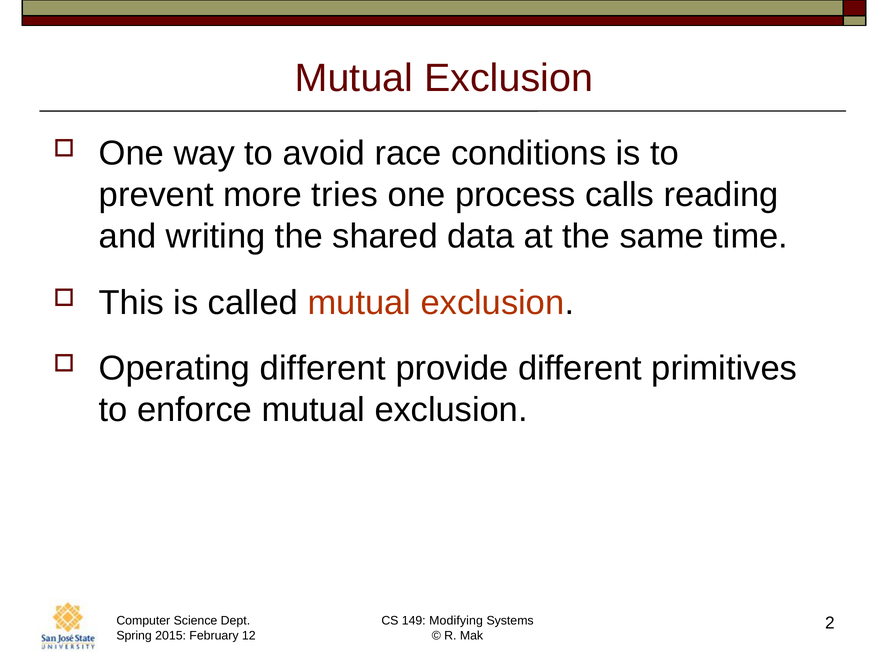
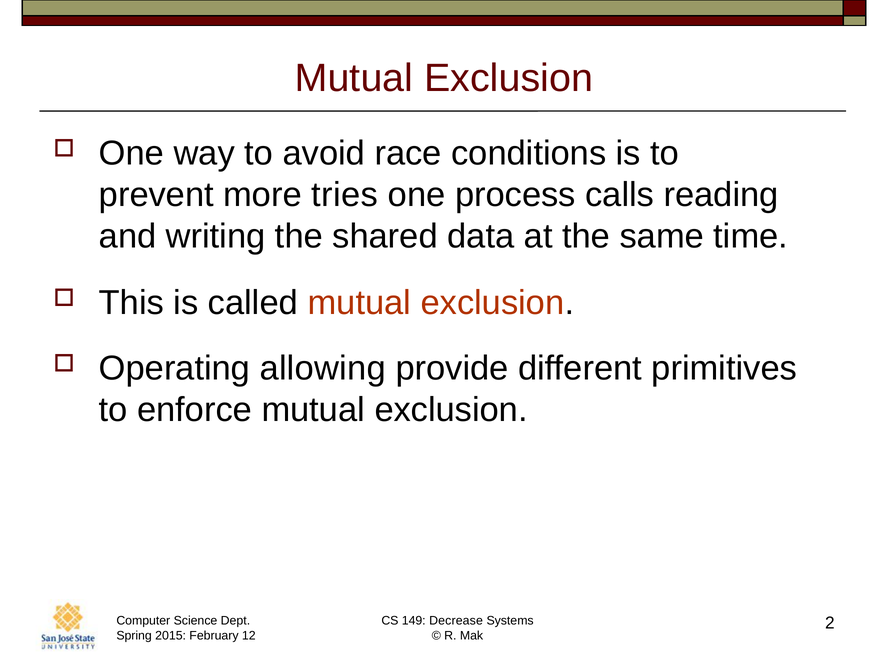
Operating different: different -> allowing (323, 368)
Modifying: Modifying -> Decrease (456, 621)
